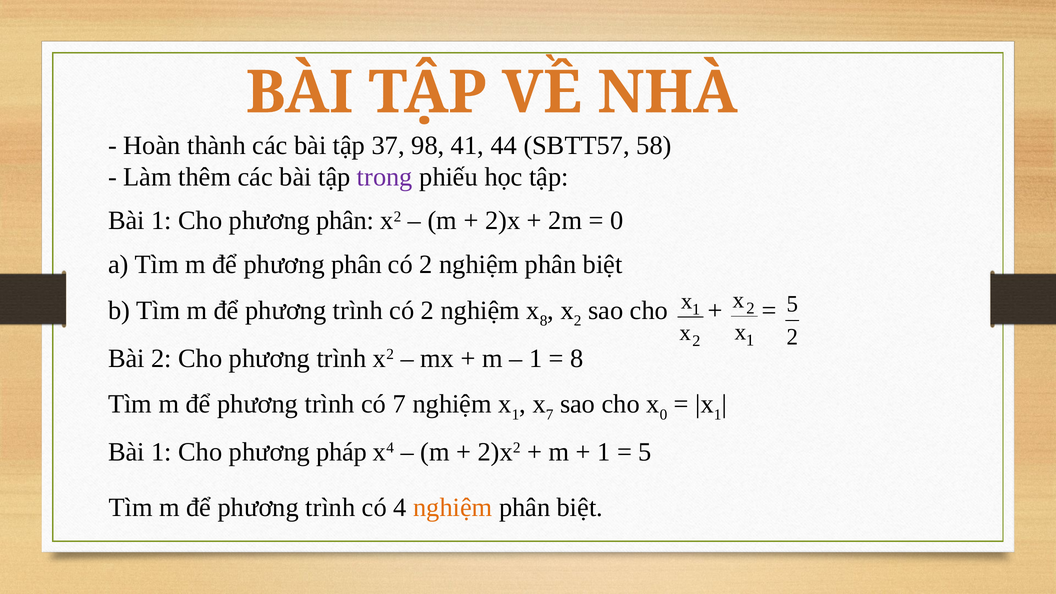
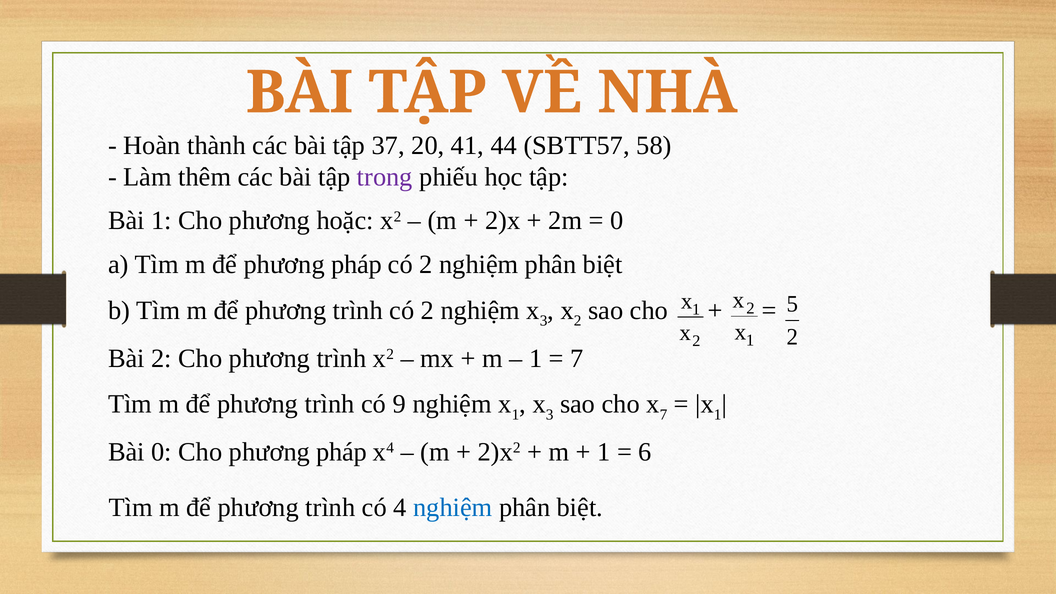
98: 98 -> 20 (428, 146)
Cho phương phân: phân -> hoặc (345, 221)
để phương phân: phân -> pháp (356, 265)
8: 8 -> 3 (544, 321)
8: 8 -> 7 (577, 358)
có 7: 7 -> 9 (399, 404)
7: 7 -> 3 (550, 414)
0: 0 -> 7 (664, 414)
1: 1 -> 0 (161, 452)
5: 5 -> 6 (645, 452)
nghiệm colour: orange -> blue (453, 507)
